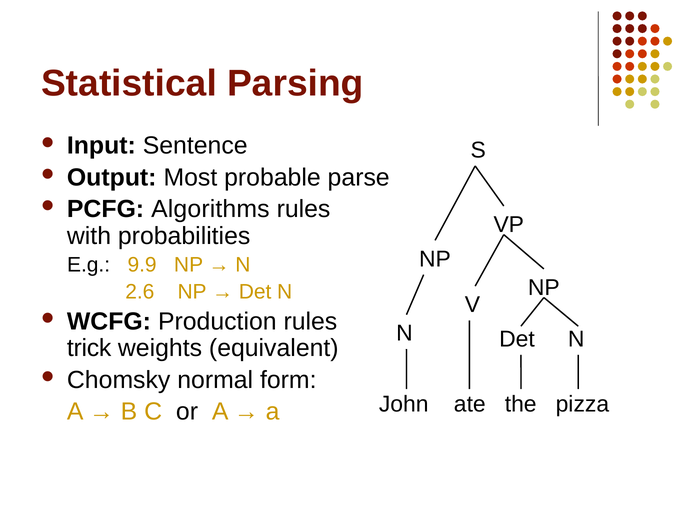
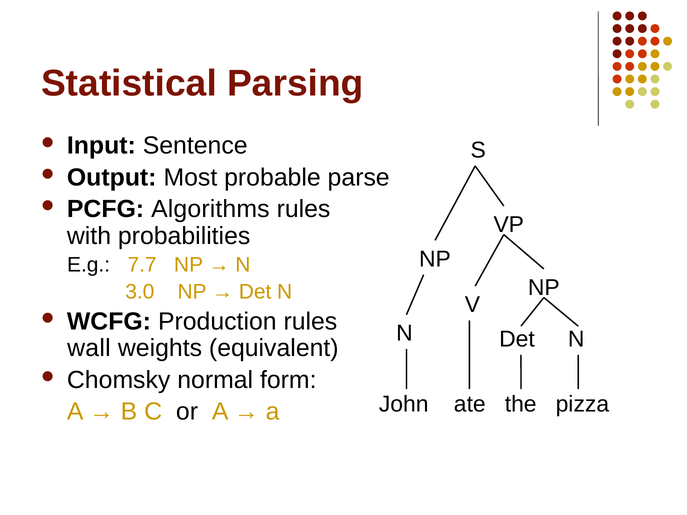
9.9: 9.9 -> 7.7 (142, 265)
2.6: 2.6 -> 3.0 (140, 292)
trick: trick -> wall (89, 348)
